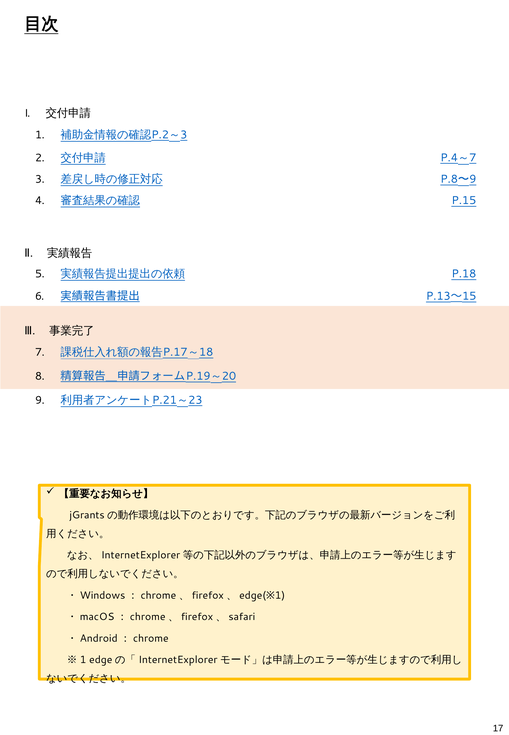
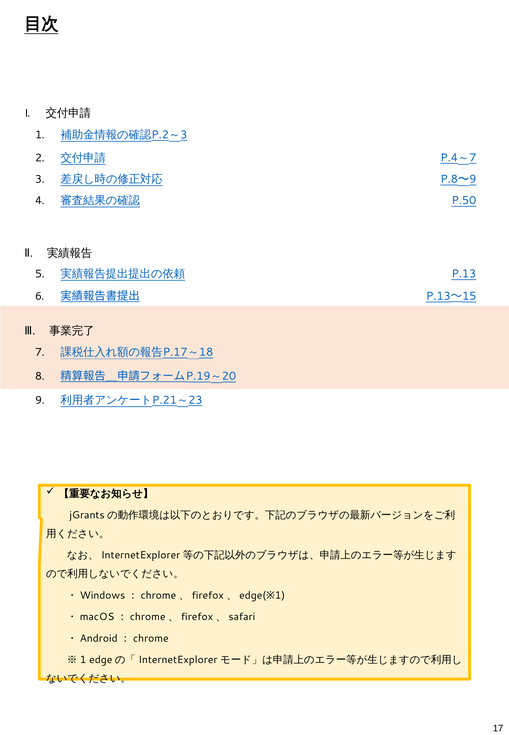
P.15: P.15 -> P.50 (464, 201)
P.18: P.18 -> P.13 (464, 274)
